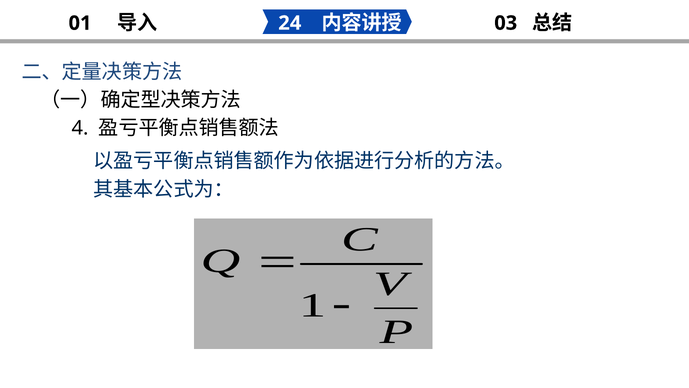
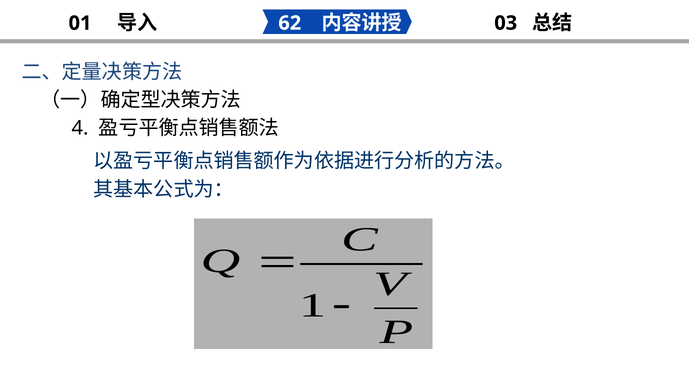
24: 24 -> 62 (290, 23)
